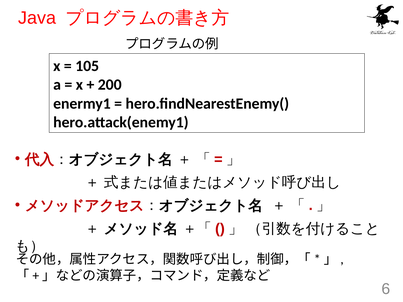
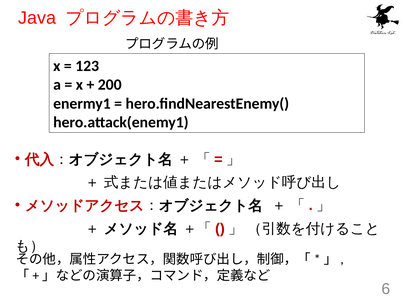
105: 105 -> 123 (87, 66)
